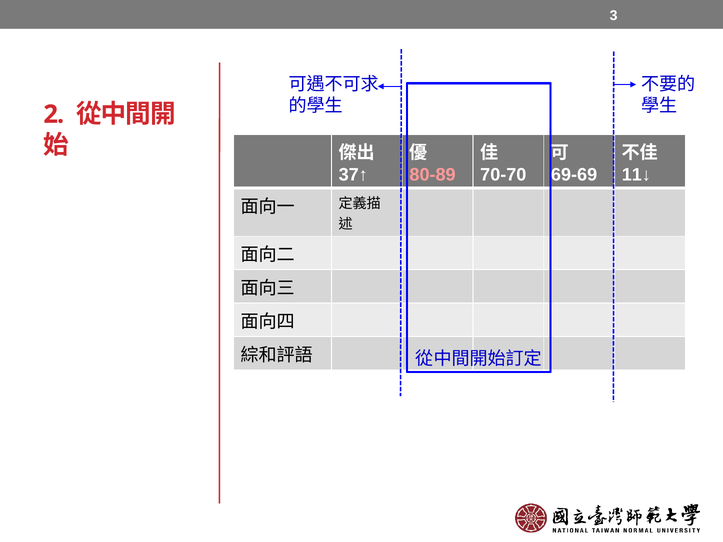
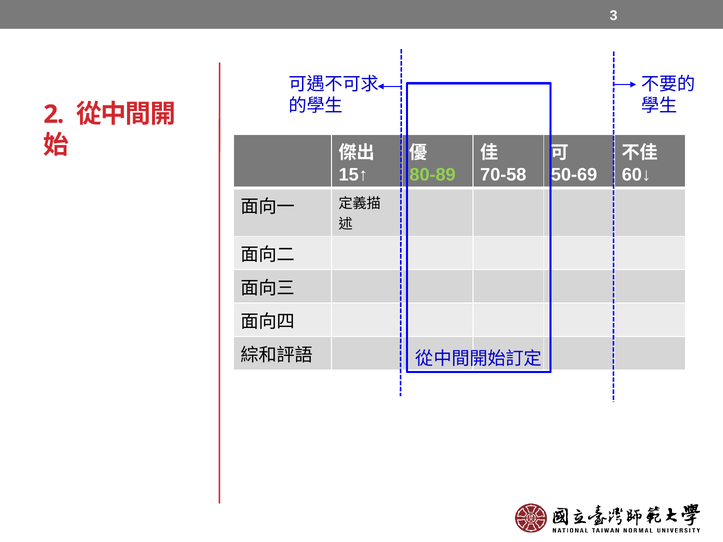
37↑: 37↑ -> 15↑ (353, 175)
80-89 colour: pink -> light green (433, 175)
70-70: 70-70 -> 70-58 (503, 175)
69-69: 69-69 -> 50-69 (574, 175)
11↓: 11↓ -> 60↓ (636, 175)
